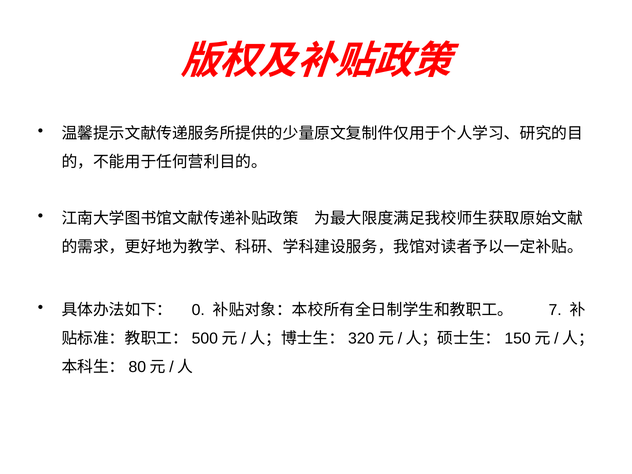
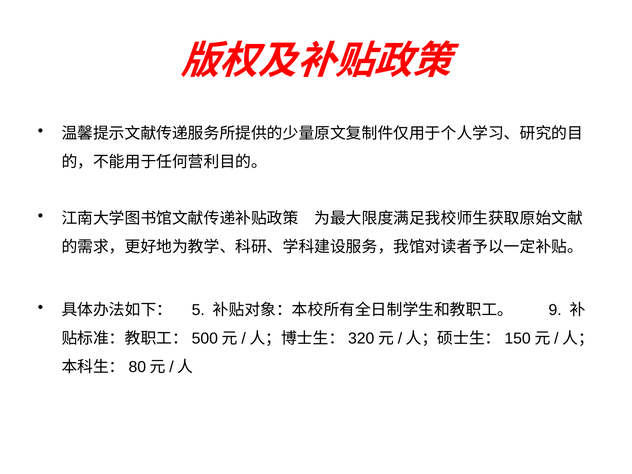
0: 0 -> 5 (198, 310)
7: 7 -> 9 (555, 310)
